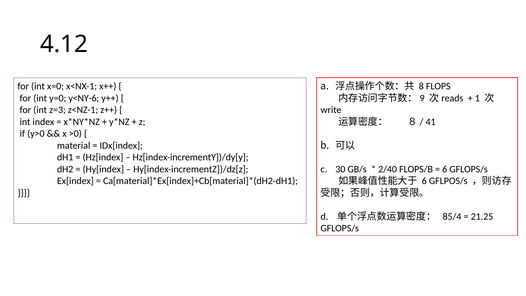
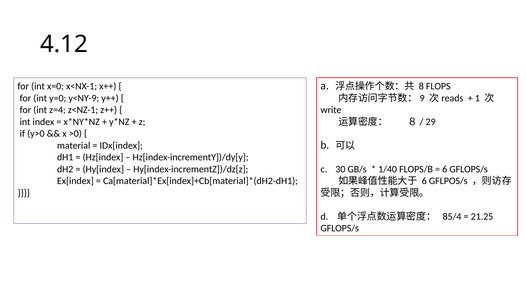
y<NY-6: y<NY-6 -> y<NY-9 (84, 98)
z=3: z=3 -> z=4 (57, 110)
41: 41 -> 29 (431, 122)
2/40: 2/40 -> 1/40 (388, 169)
